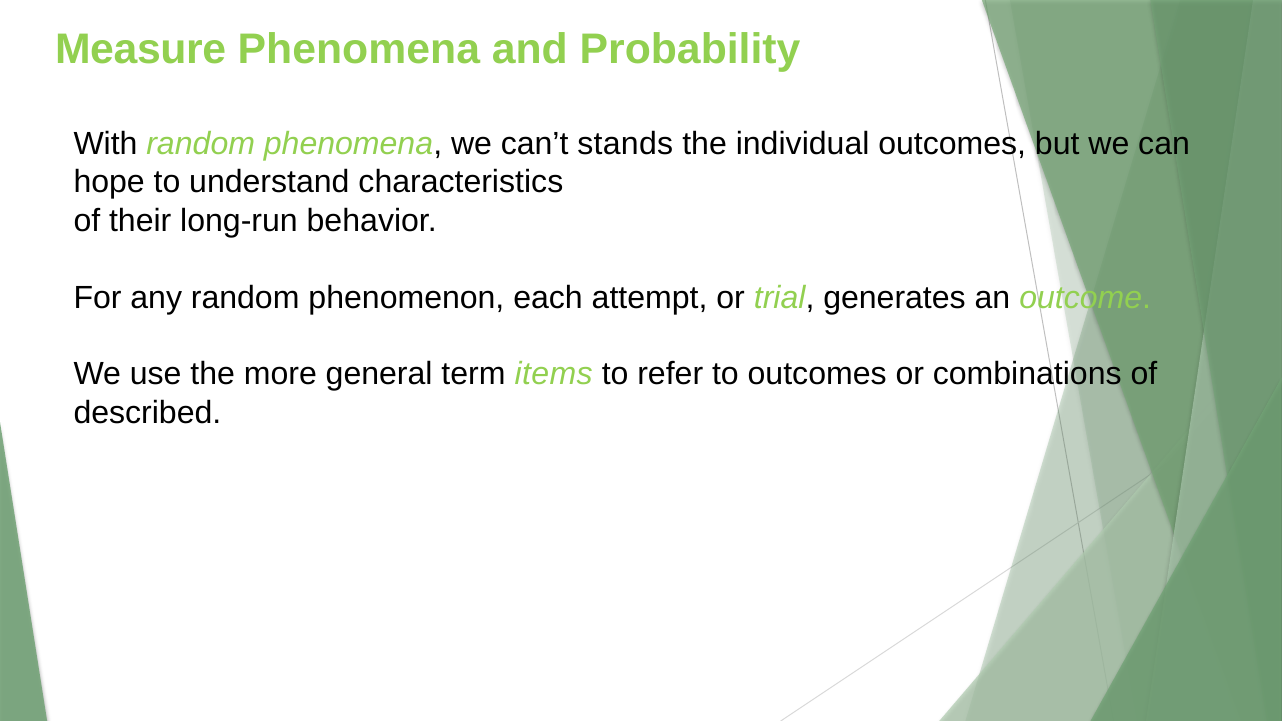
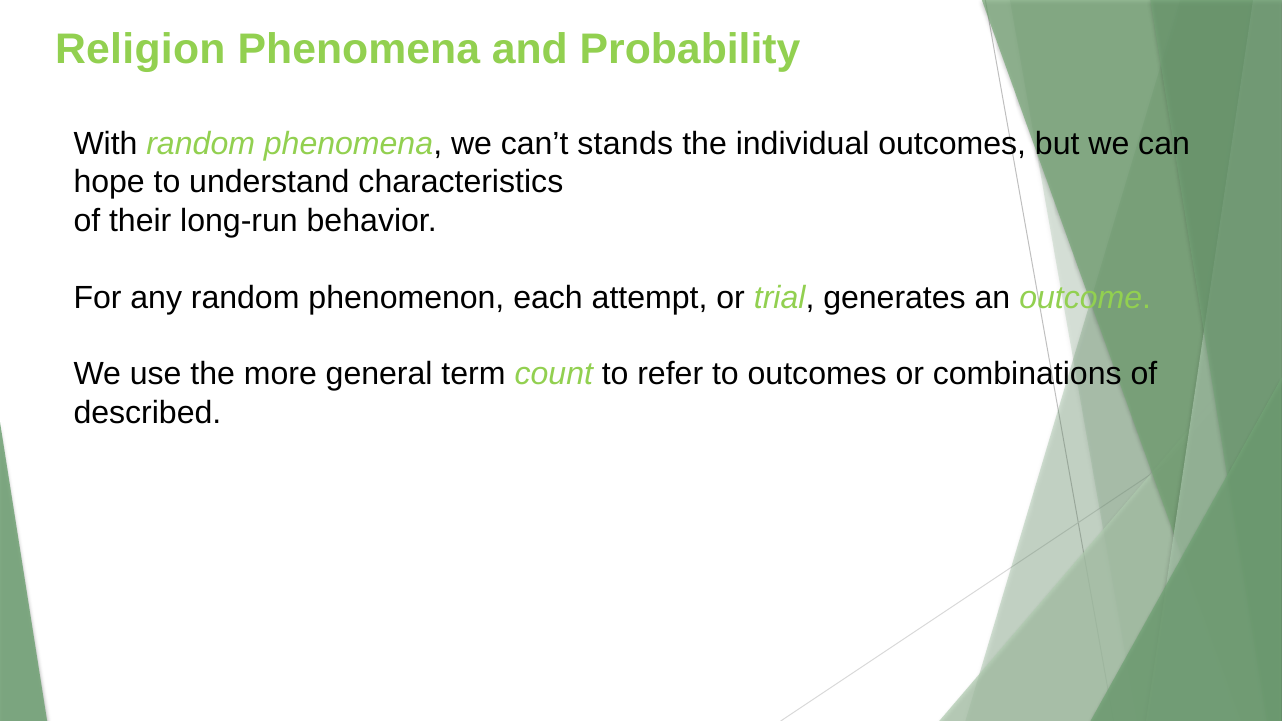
Measure: Measure -> Religion (140, 49)
items: items -> count (554, 374)
